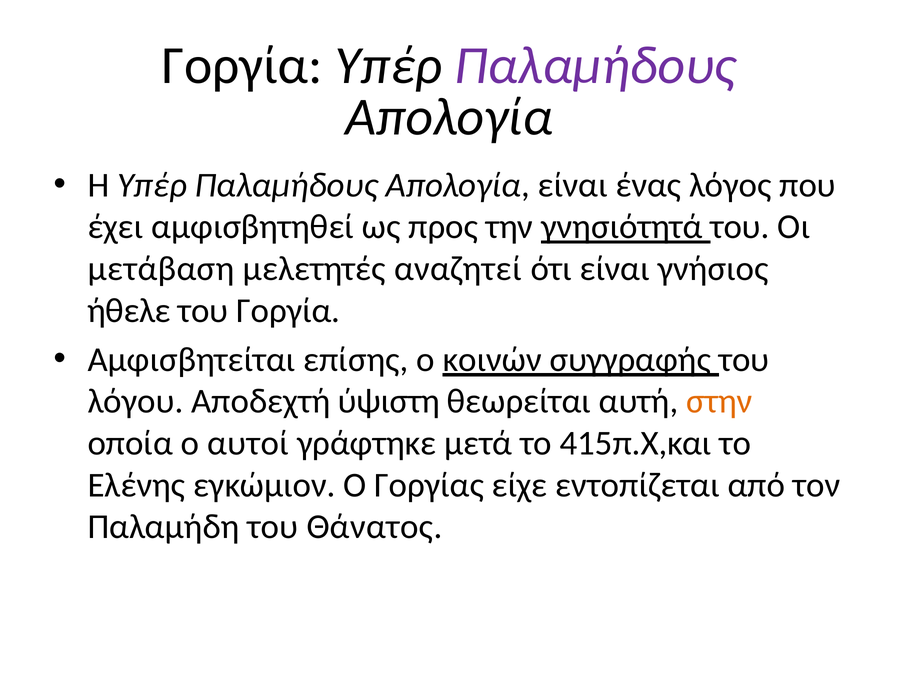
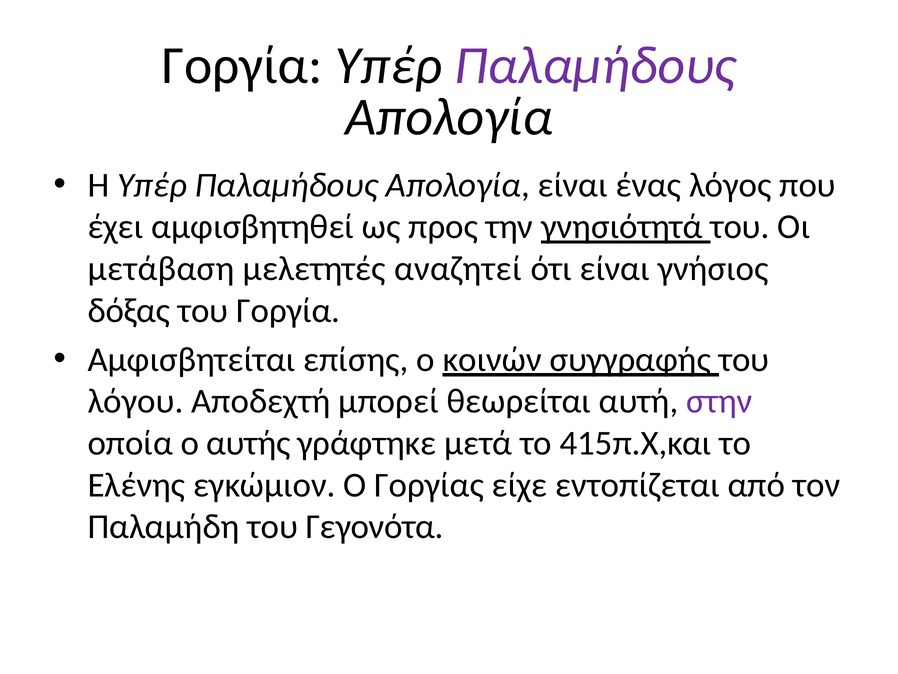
ήθελε: ήθελε -> δόξας (129, 310)
ύψιστη: ύψιστη -> μπορεί (389, 401)
στην colour: orange -> purple (719, 401)
αυτοί: αυτοί -> αυτής (248, 443)
Θάνατος: Θάνατος -> Γεγονότα (375, 527)
